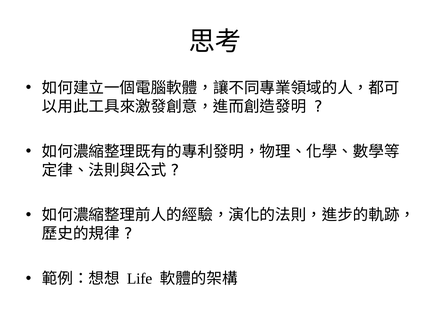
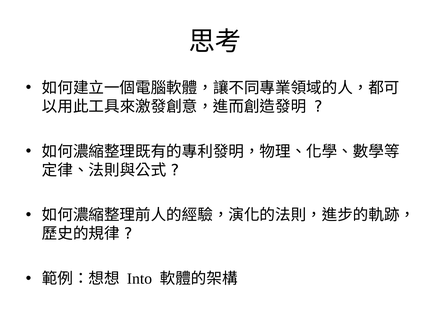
Life: Life -> Into (139, 278)
